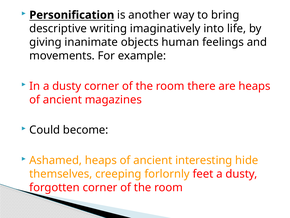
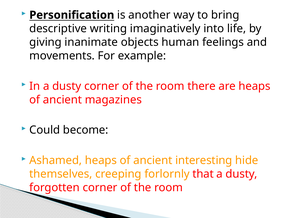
feet: feet -> that (203, 174)
